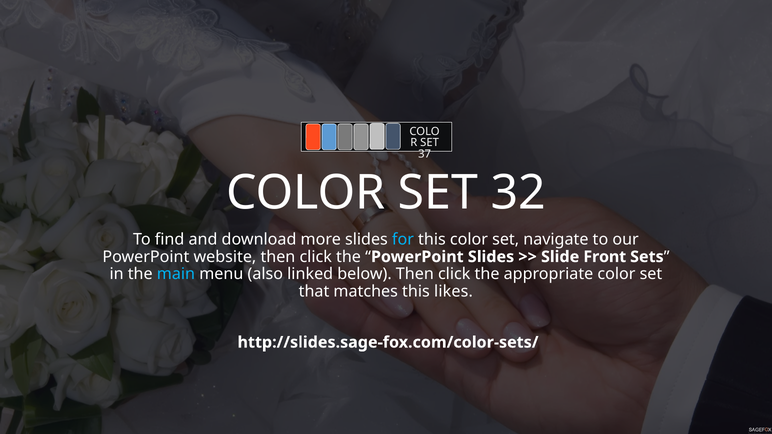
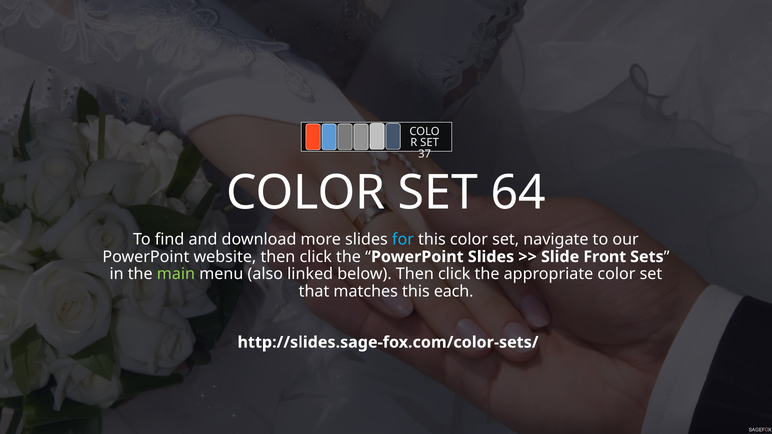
32: 32 -> 64 (518, 193)
main colour: light blue -> light green (176, 274)
likes: likes -> each (454, 292)
